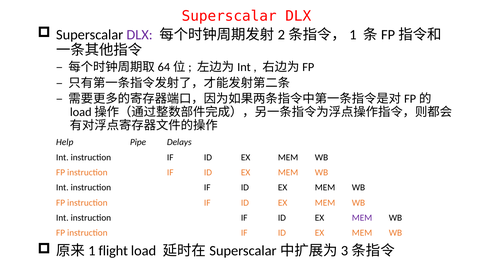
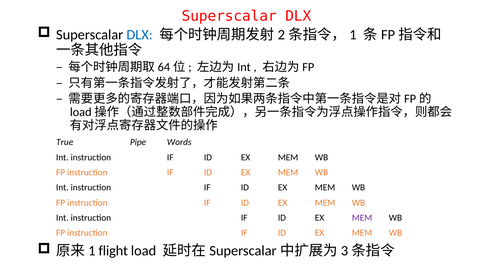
DLX colour: purple -> blue (140, 35)
Help: Help -> True (65, 142)
Delays: Delays -> Words (179, 142)
